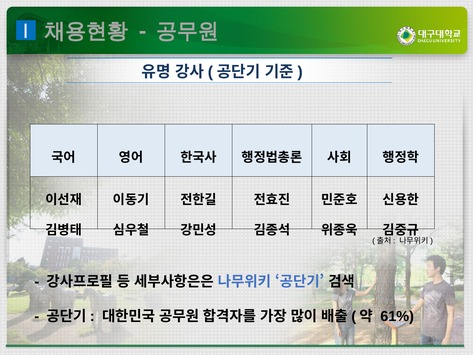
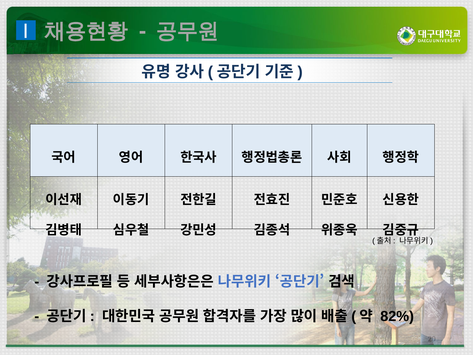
61%: 61% -> 82% (397, 316)
